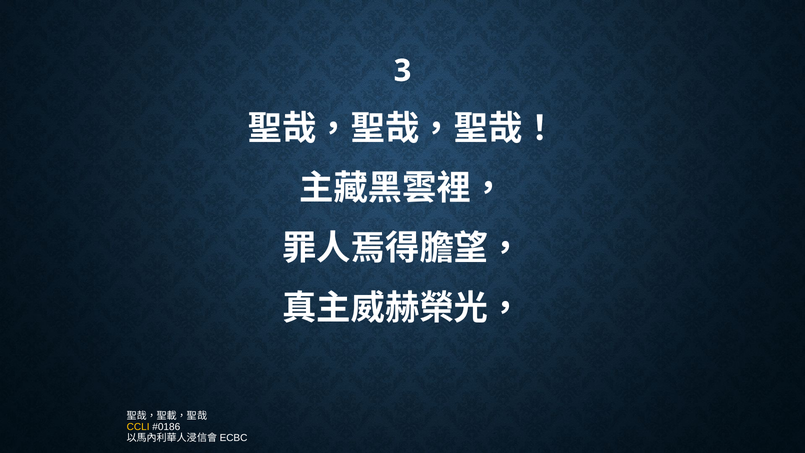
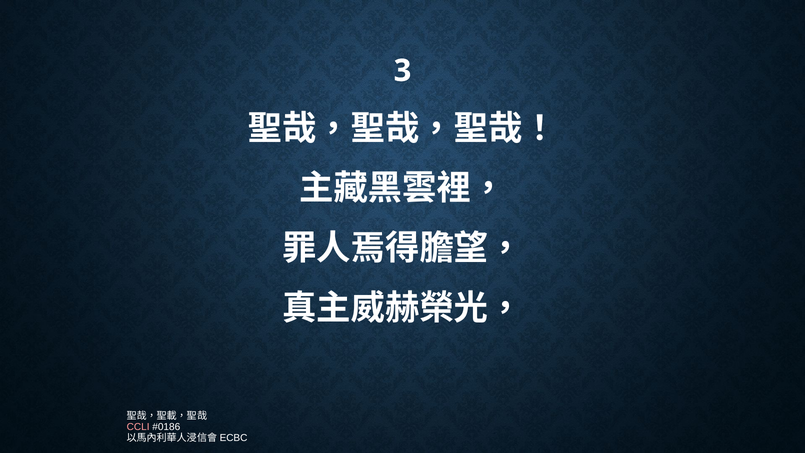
CCLI colour: yellow -> pink (138, 427)
